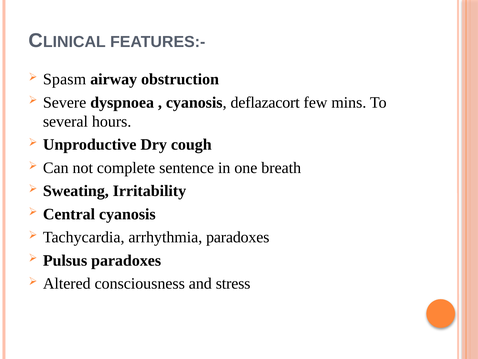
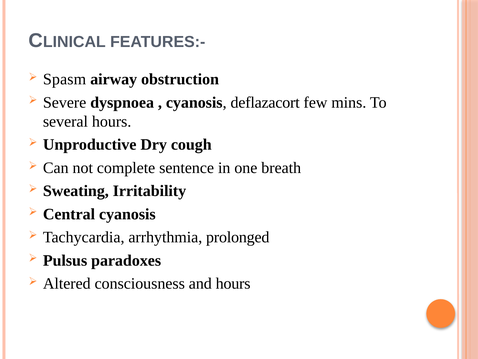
arrhythmia paradoxes: paradoxes -> prolonged (238, 237)
and stress: stress -> hours (233, 283)
